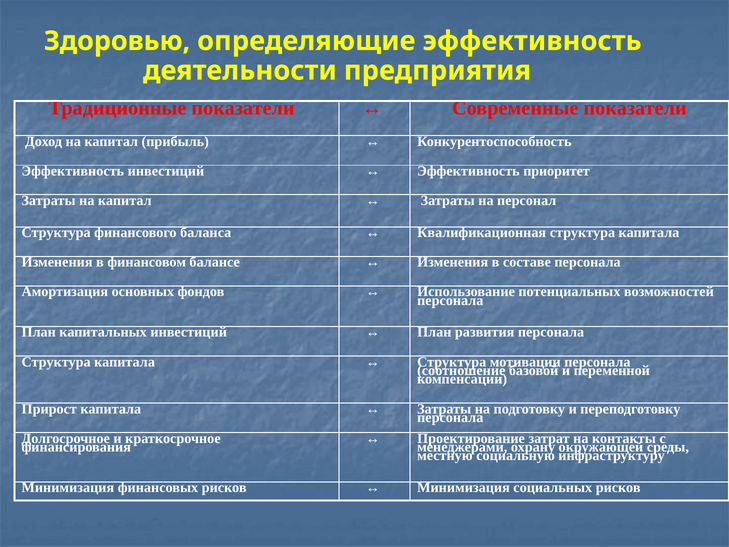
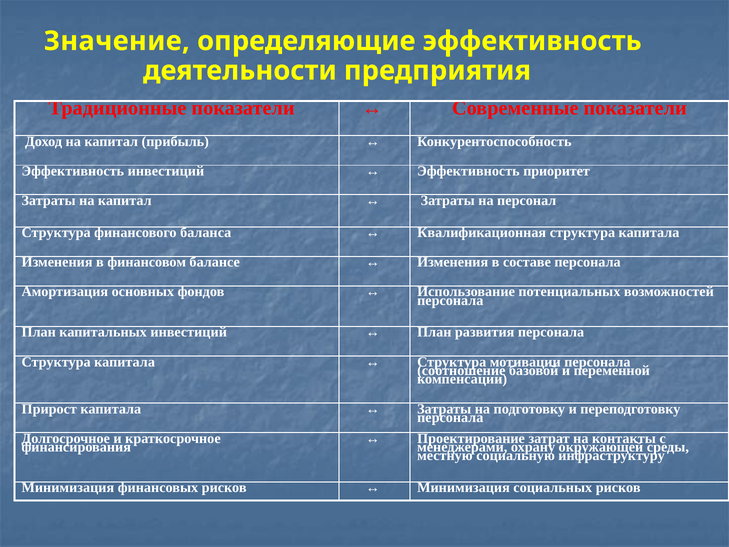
Здоровью: Здоровью -> Значение (117, 41)
